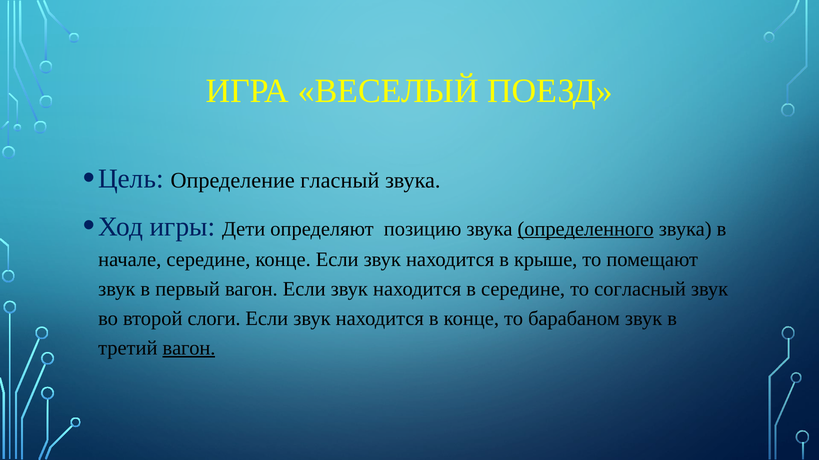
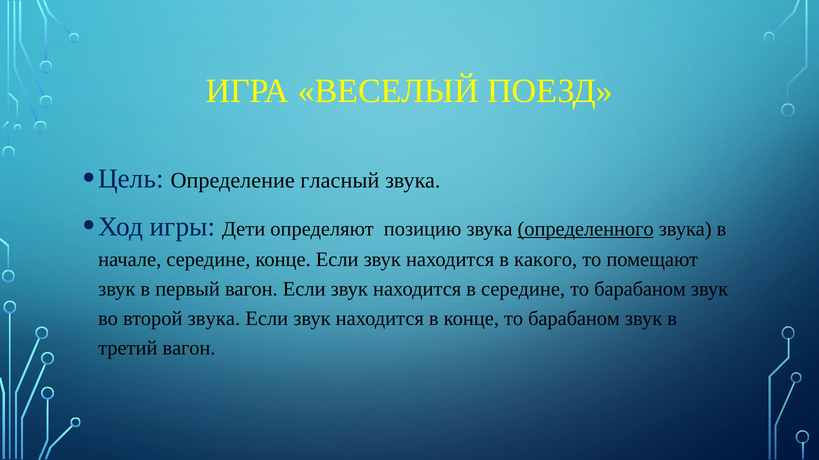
крыше: крыше -> какого (546, 260)
середине то согласный: согласный -> барабаном (640, 289)
второй слоги: слоги -> звука (214, 319)
вагон underline: present -> none (189, 348)
